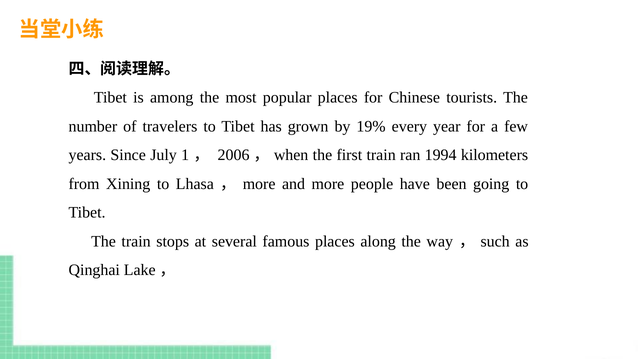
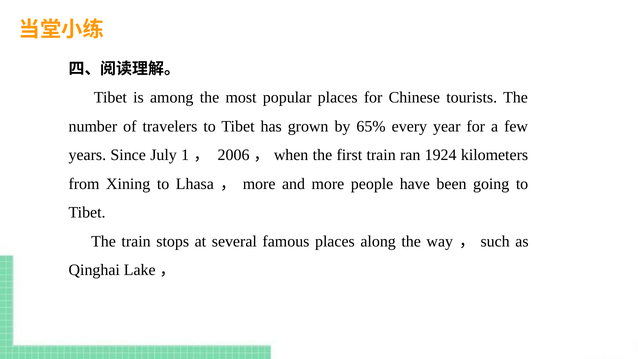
19%: 19% -> 65% (371, 126)
1994: 1994 -> 1924 (441, 155)
